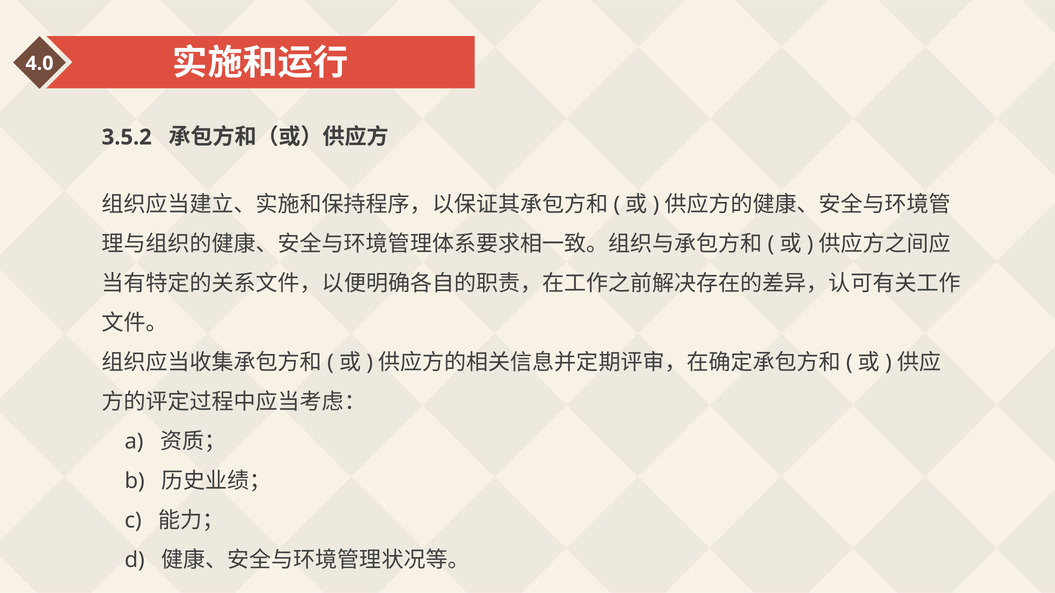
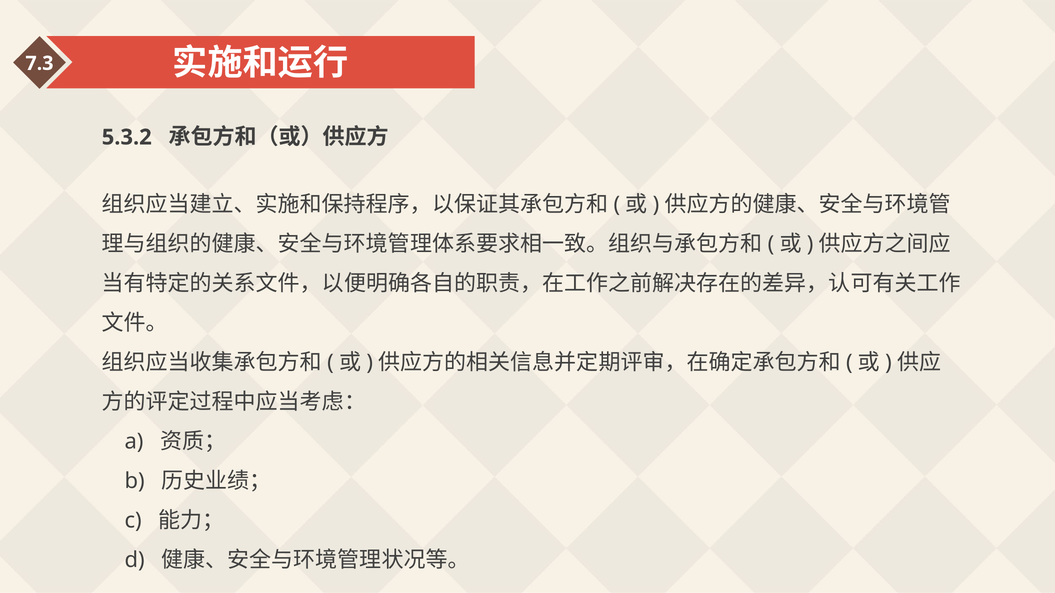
4.0: 4.0 -> 7.3 (39, 63)
3.5.2: 3.5.2 -> 5.3.2 (127, 137)
